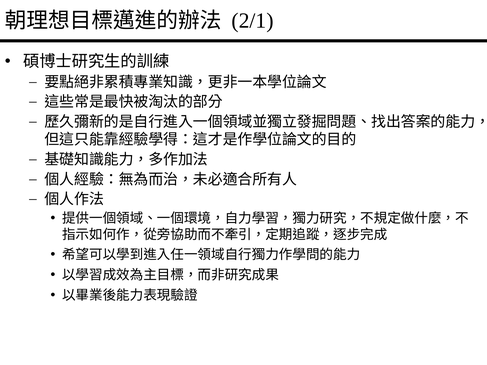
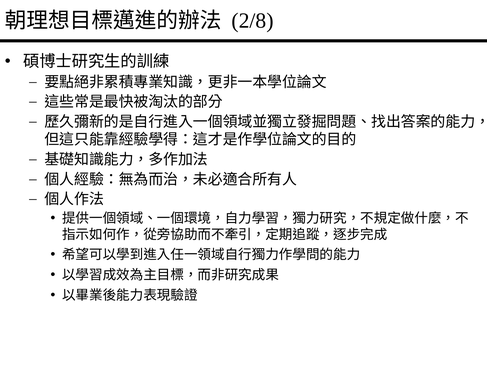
2/1: 2/1 -> 2/8 (253, 21)
